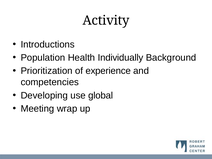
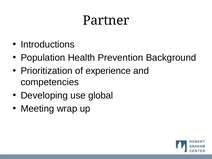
Activity: Activity -> Partner (106, 21)
Individually: Individually -> Prevention (120, 58)
